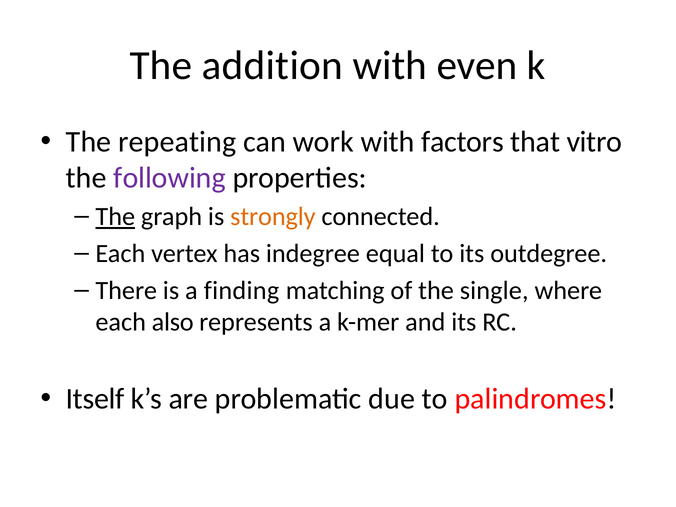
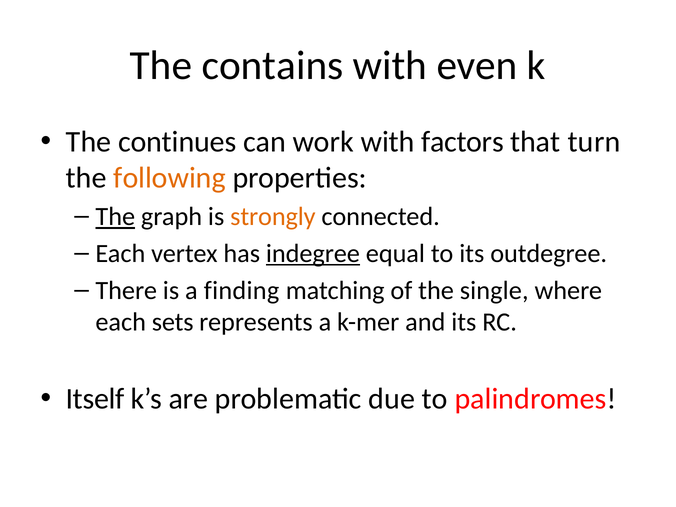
addition: addition -> contains (272, 65)
repeating: repeating -> continues (177, 142)
vitro: vitro -> turn (594, 142)
following colour: purple -> orange (170, 178)
indegree underline: none -> present (313, 254)
also: also -> sets (173, 322)
